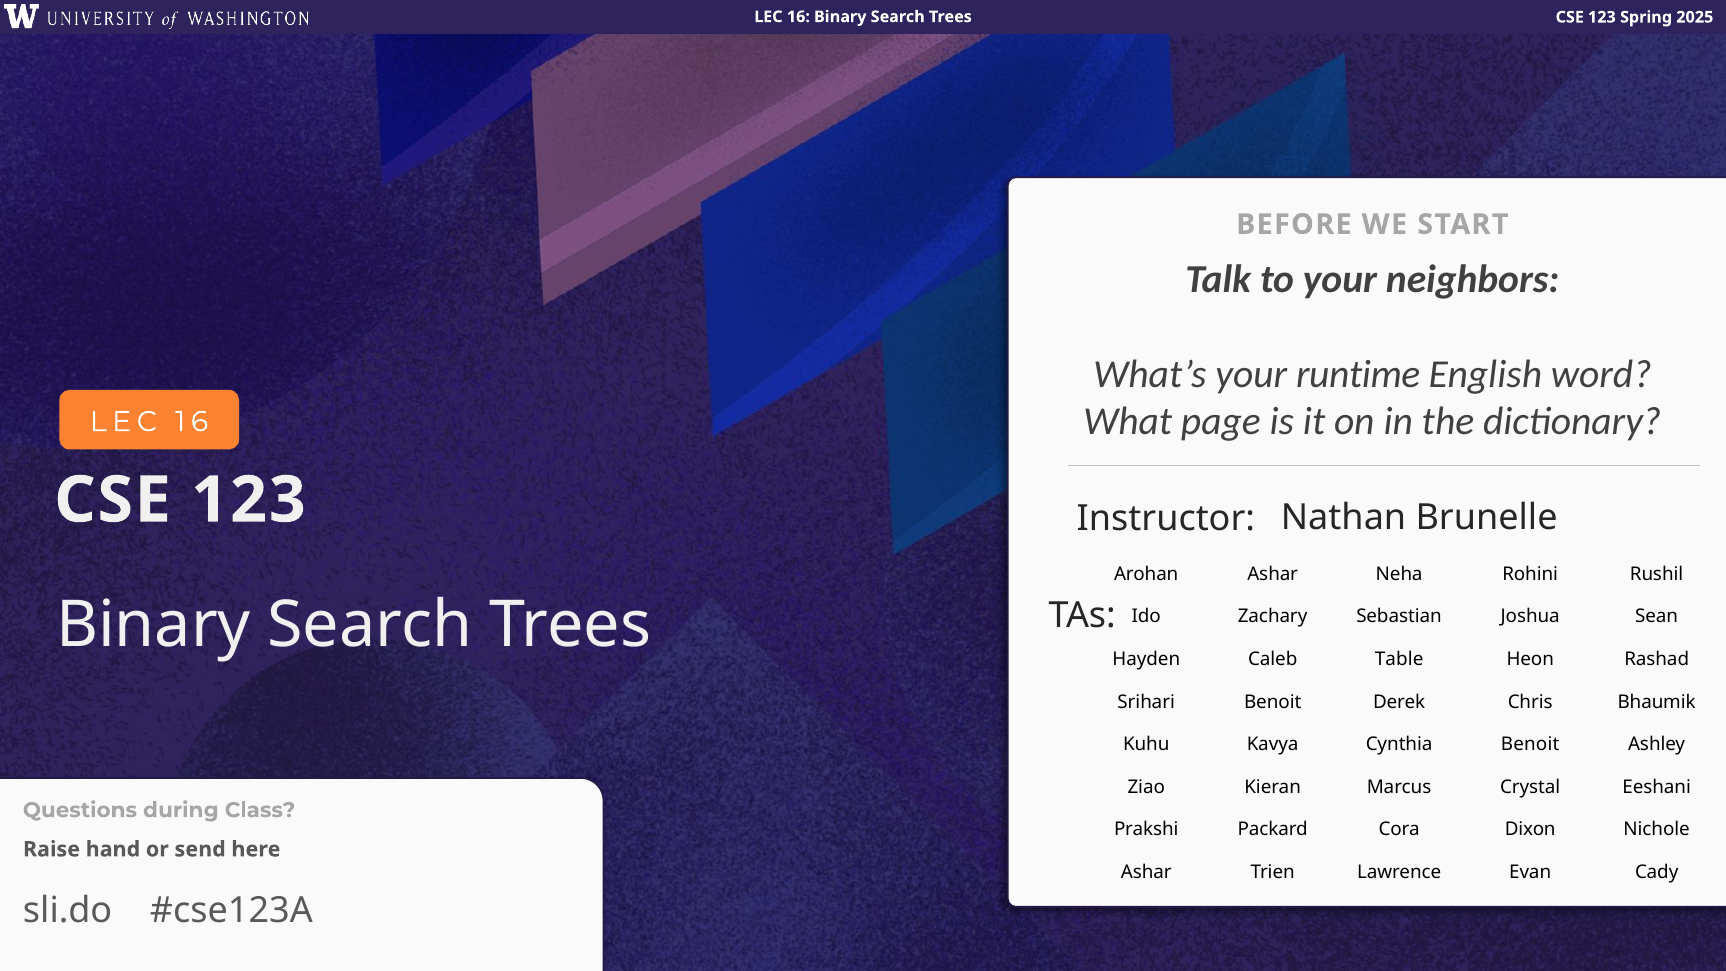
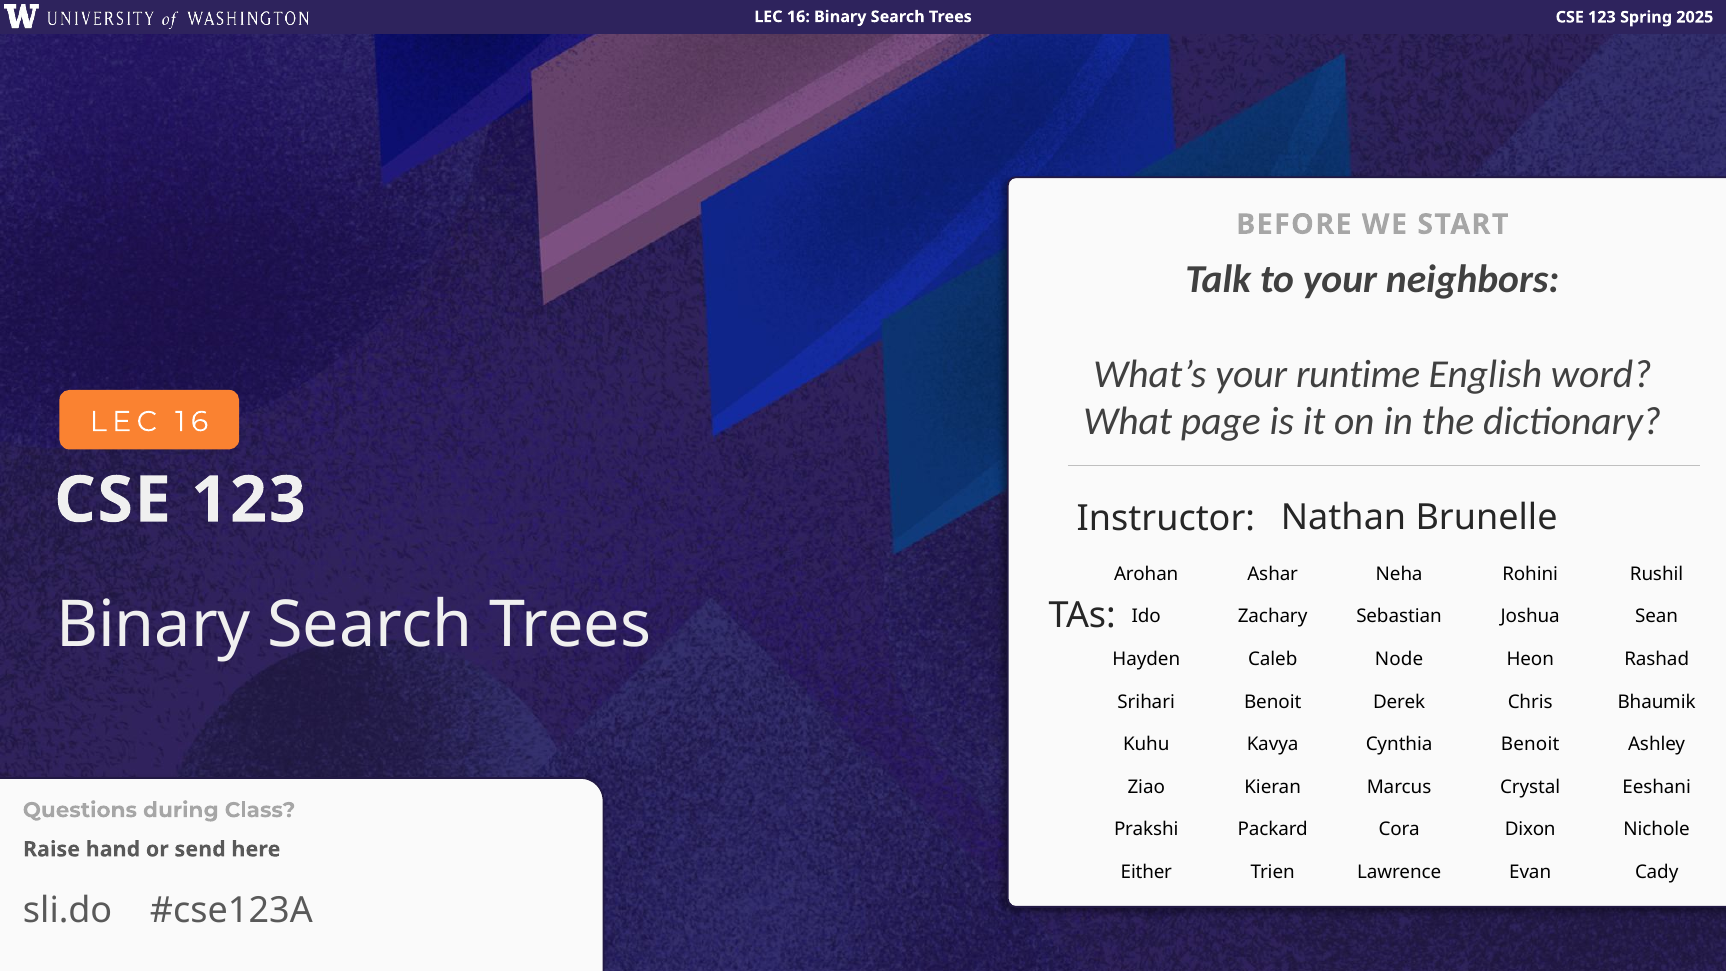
Table: Table -> Node (1399, 659)
Ashar: Ashar -> Either (1146, 872)
